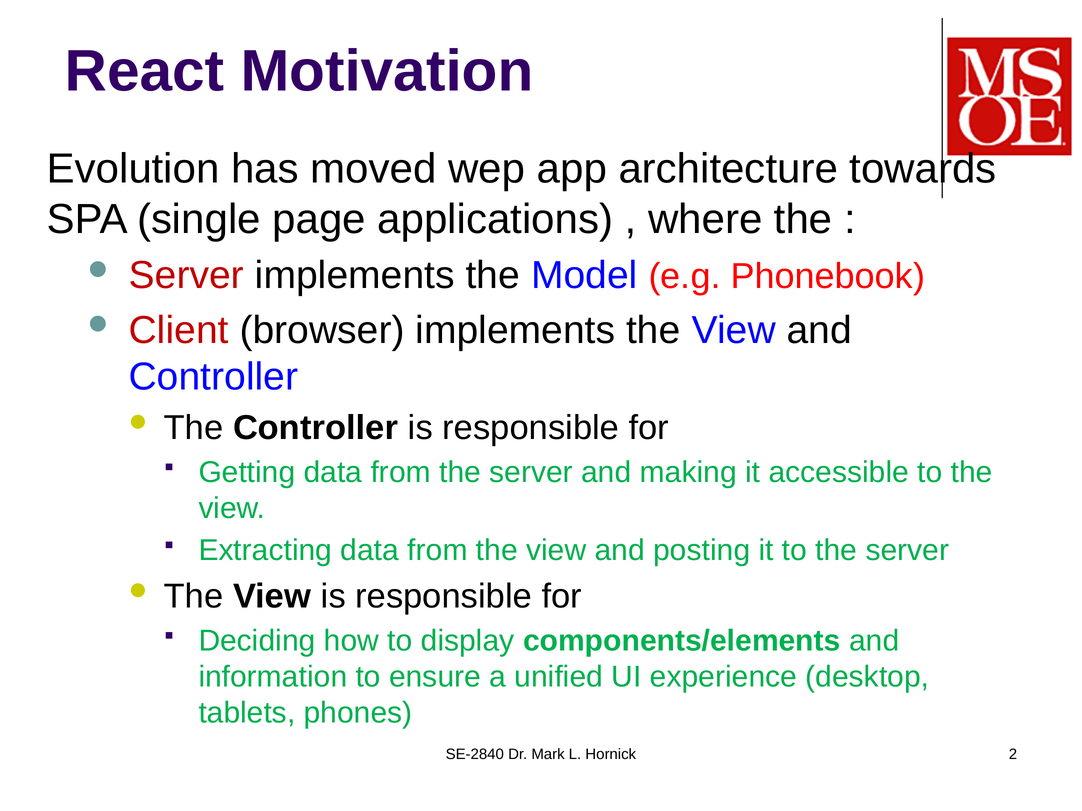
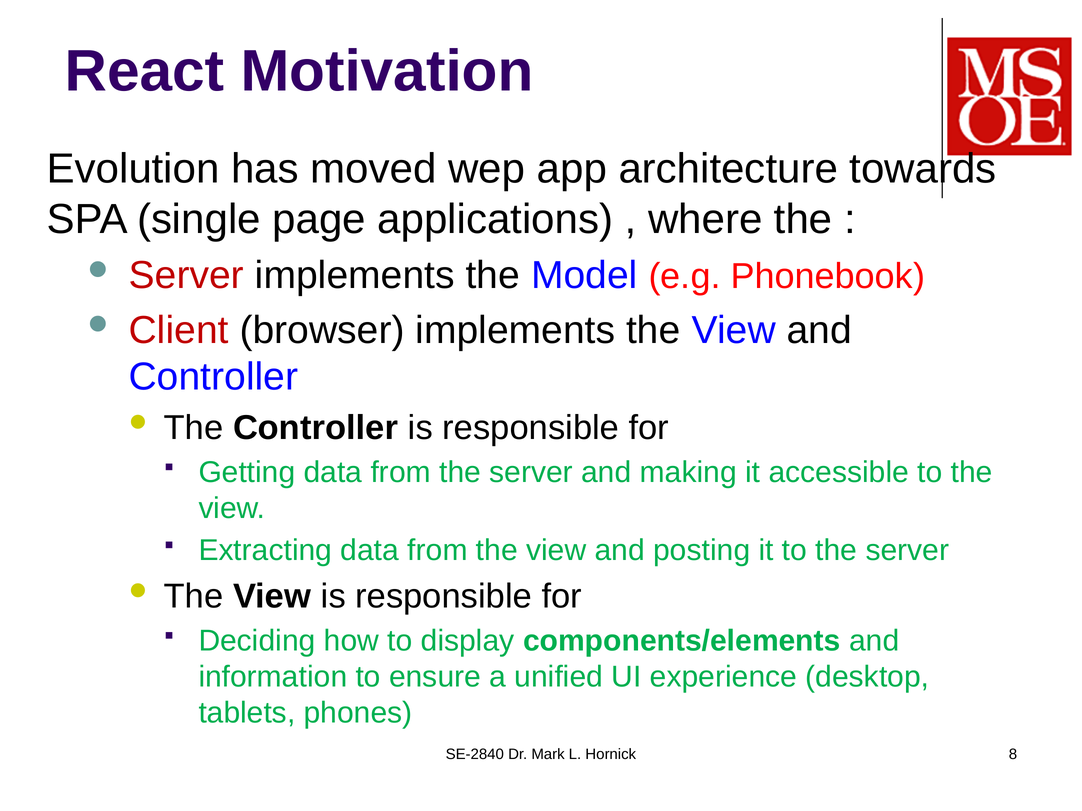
2: 2 -> 8 (1013, 755)
